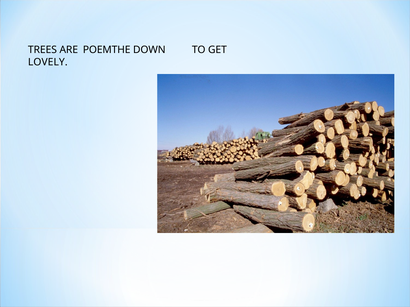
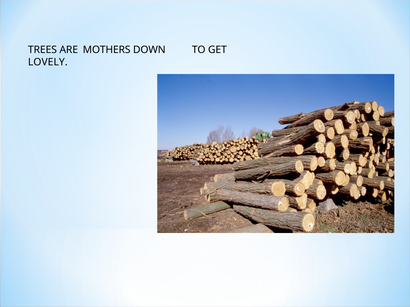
POEMTHE: POEMTHE -> MOTHERS (107, 50)
